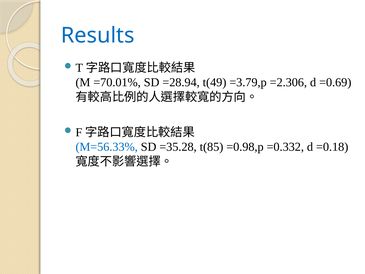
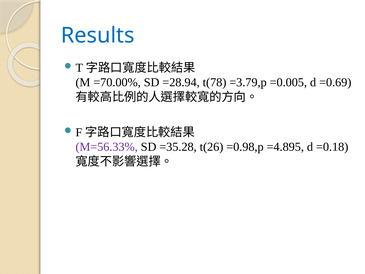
=70.01%: =70.01% -> =70.00% (117, 82)
t(49: t(49 -> t(78 (215, 82)
=2.306: =2.306 -> =0.005 (288, 82)
M=56.33% colour: blue -> purple (107, 147)
t(85: t(85 -> t(26 (212, 147)
=0.332: =0.332 -> =4.895 (285, 147)
